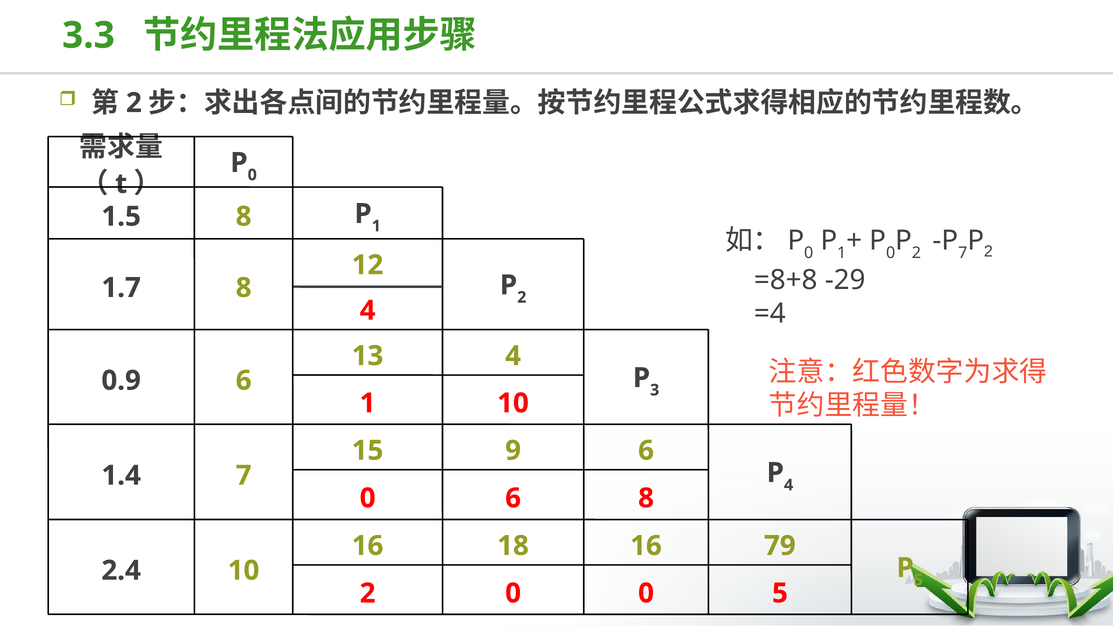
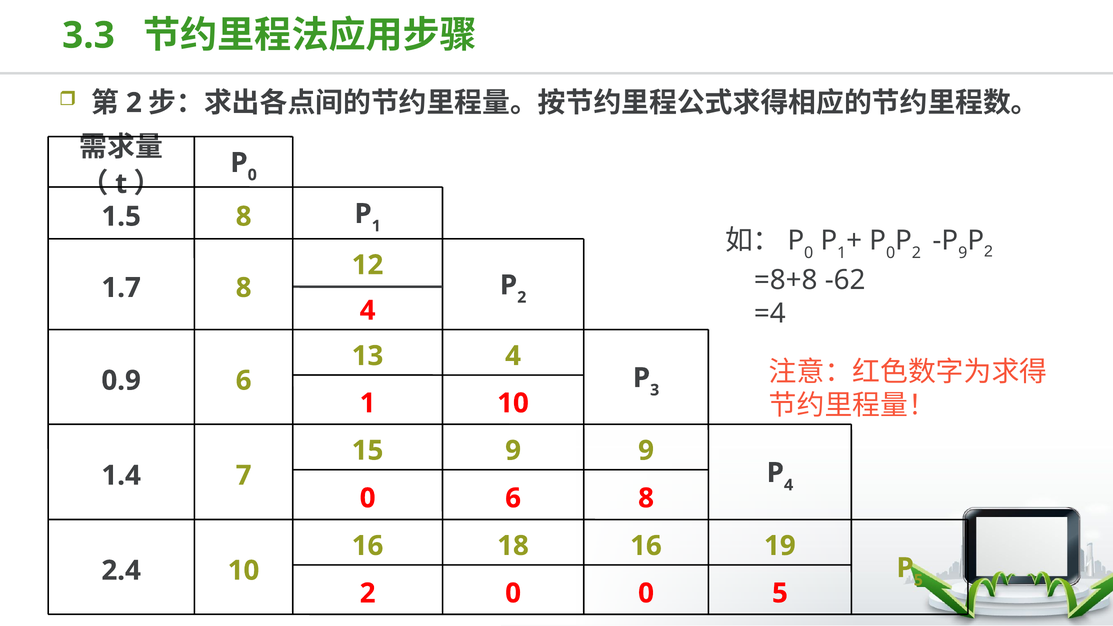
7: 7 -> 9 (963, 253)
-29: -29 -> -62 (845, 280)
9 6: 6 -> 9 (646, 451)
79: 79 -> 19 (780, 546)
